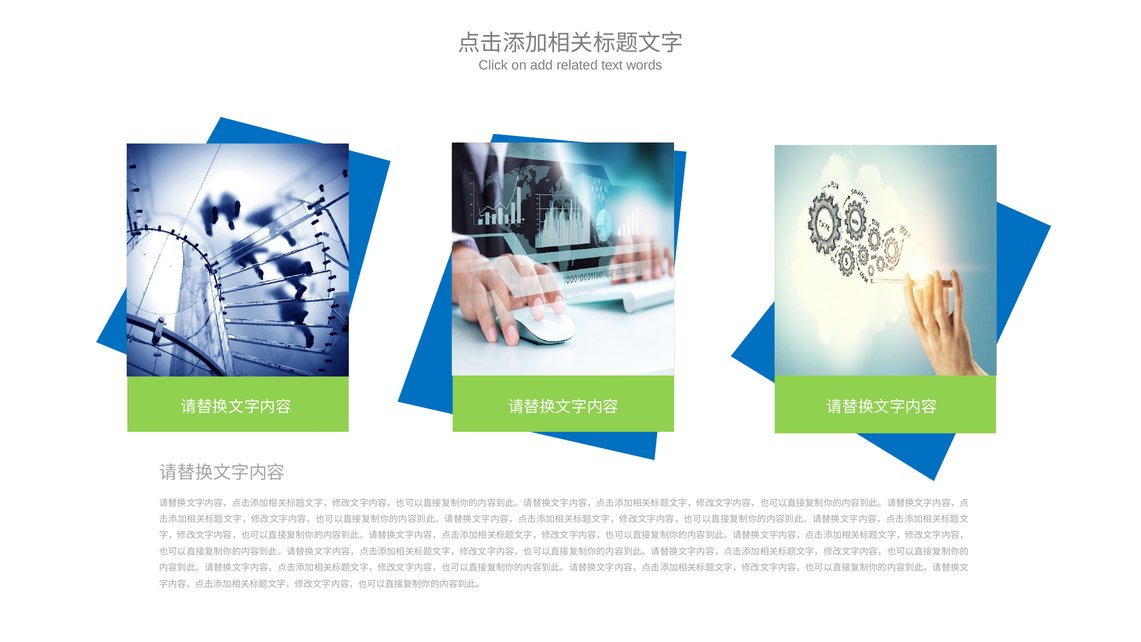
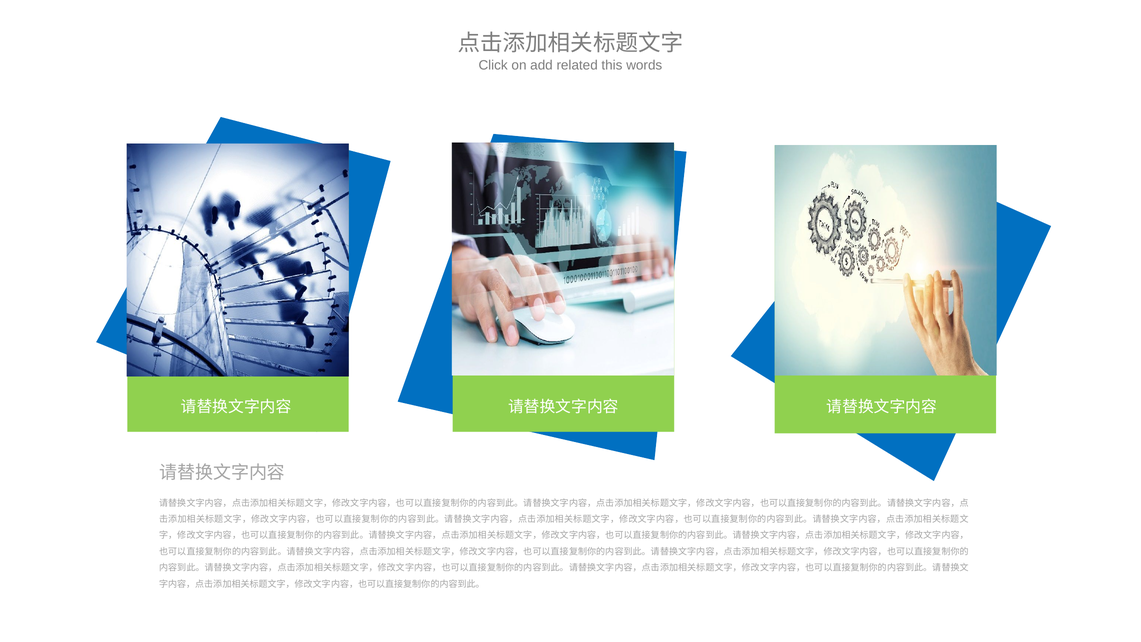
text: text -> this (612, 65)
